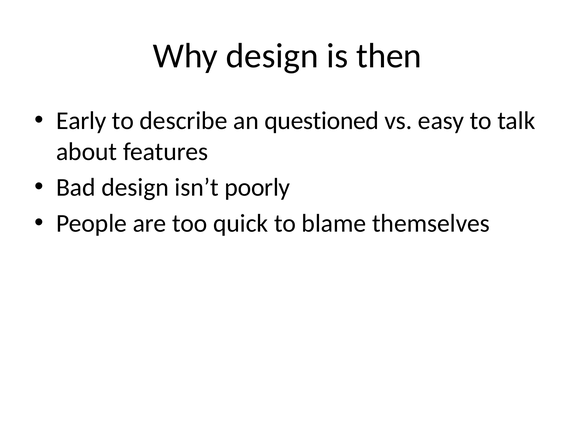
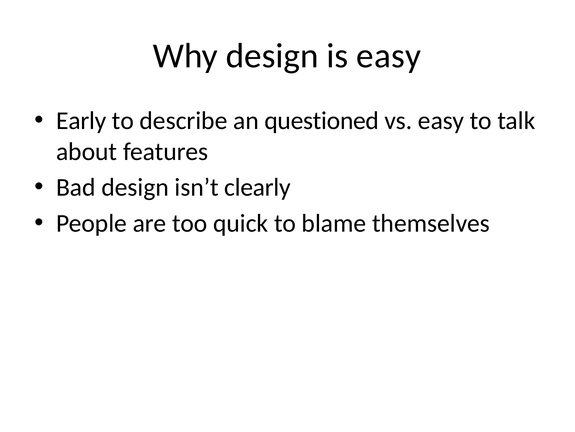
is then: then -> easy (389, 56)
poorly: poorly -> clearly (257, 187)
